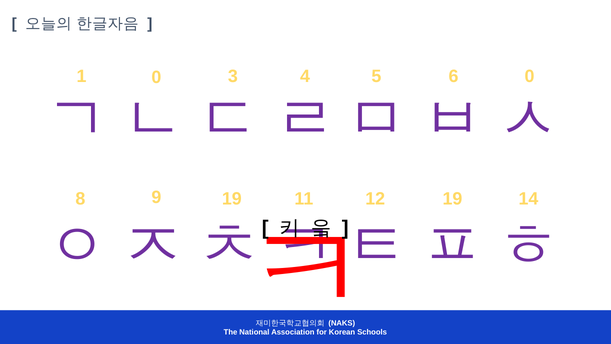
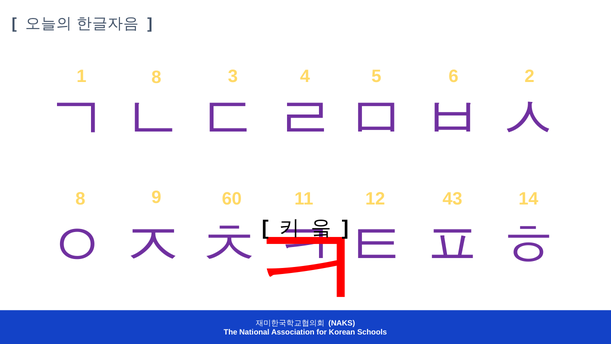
1 0: 0 -> 8 (156, 77)
6 0: 0 -> 2 (530, 76)
9 19: 19 -> 60 (232, 199)
12 19: 19 -> 43 (452, 199)
